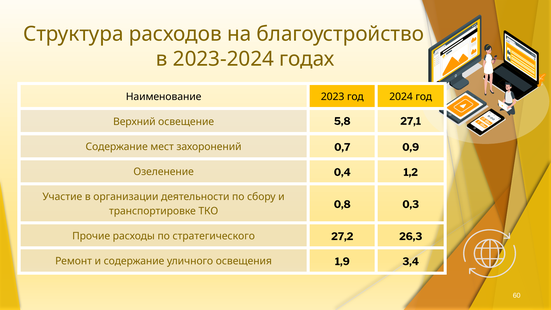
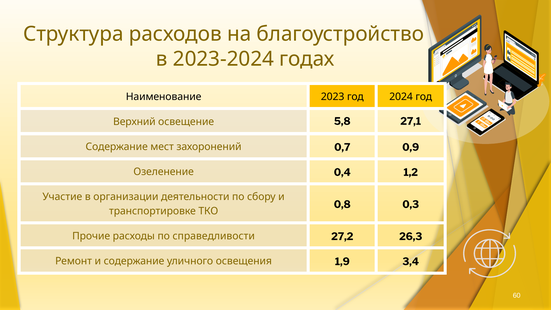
стратегического: стратегического -> справедливости (214, 236)
